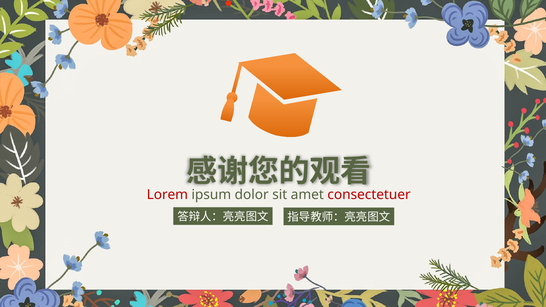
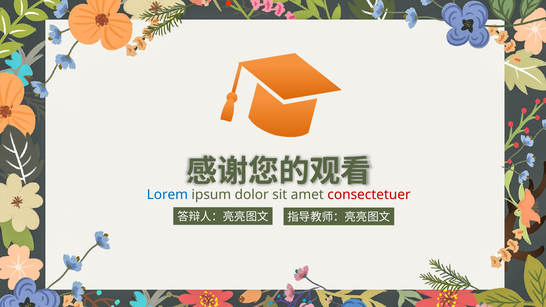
Lorem colour: red -> blue (167, 195)
